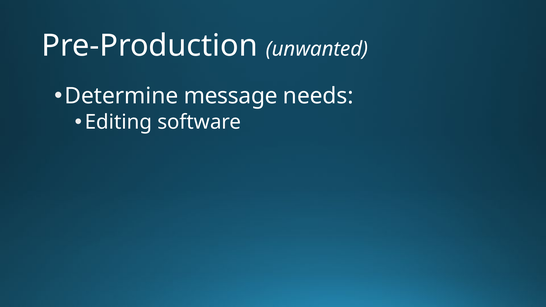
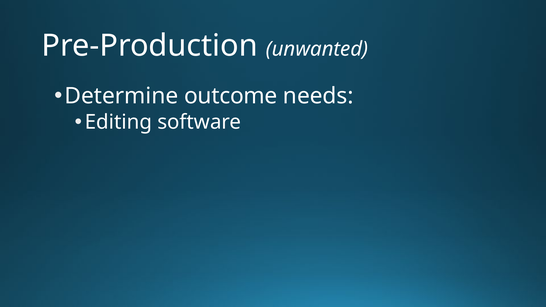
message: message -> outcome (231, 96)
